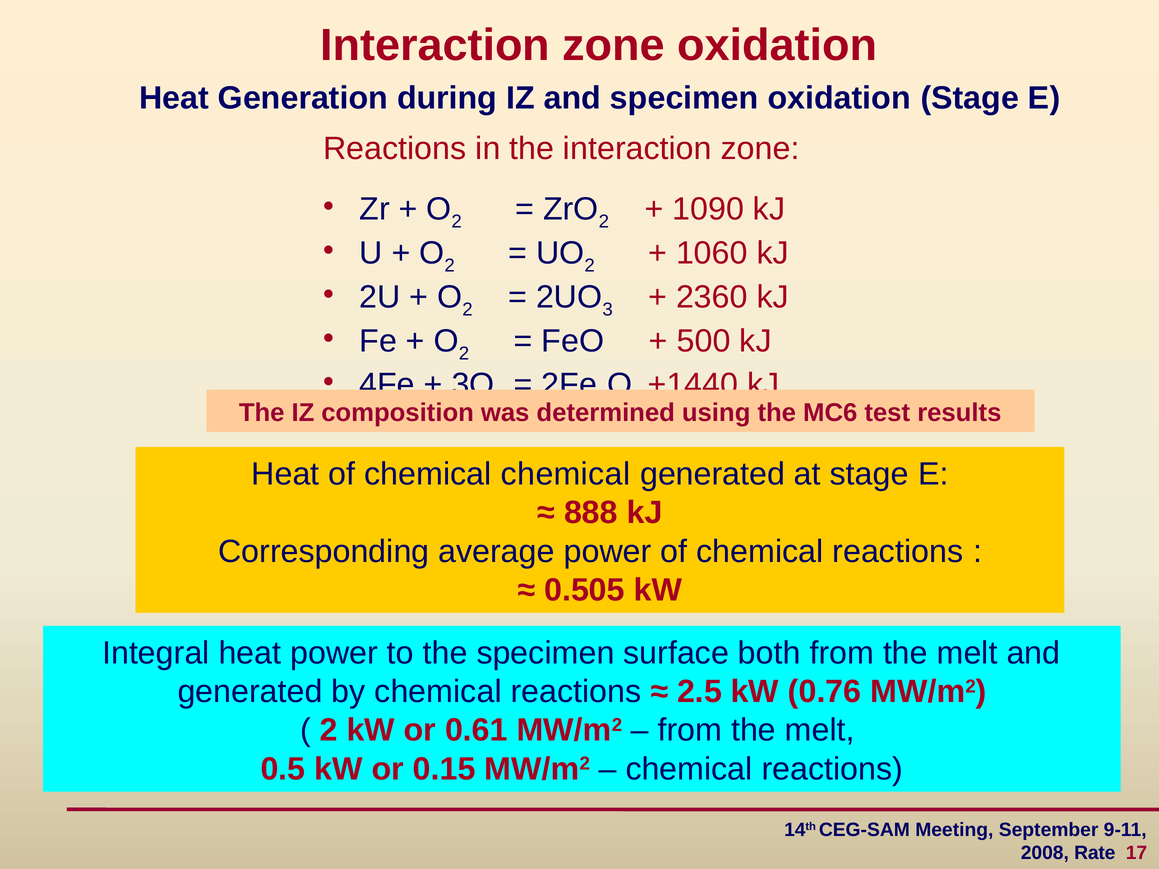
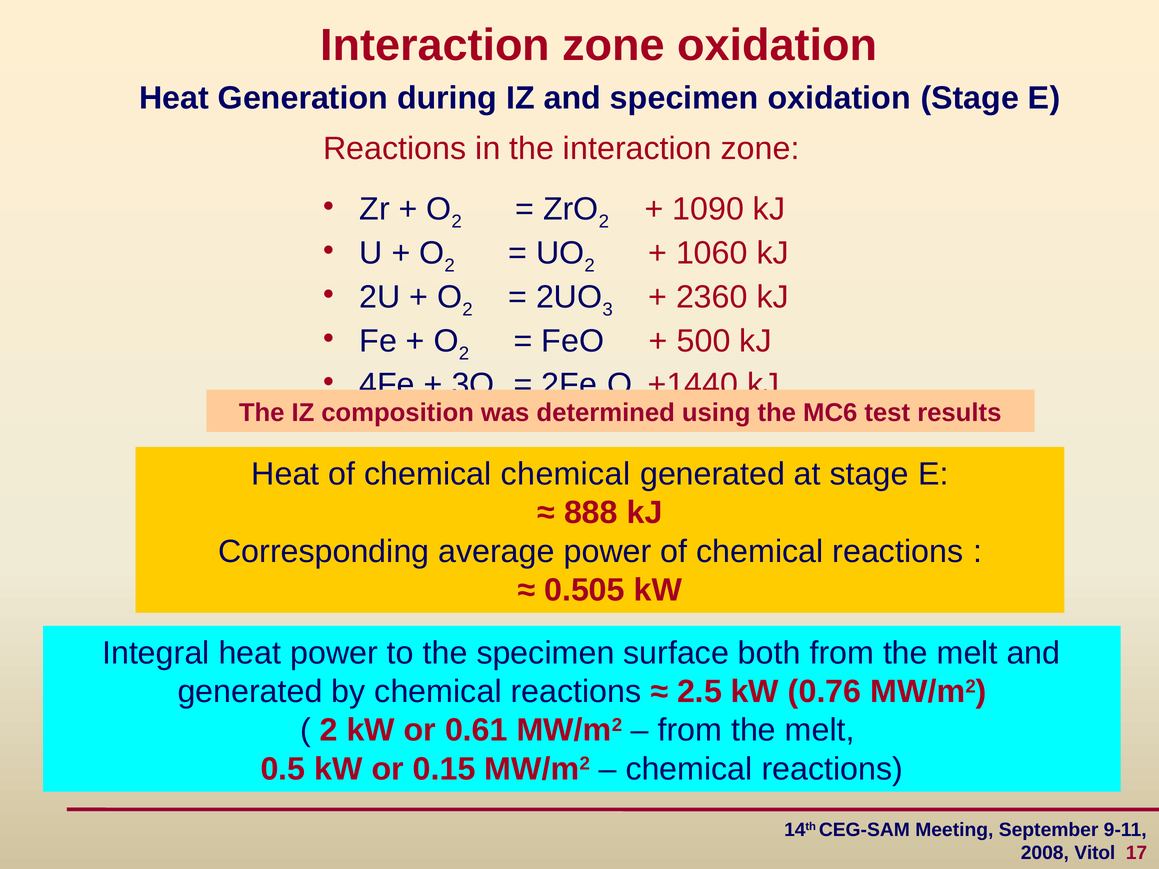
Rate: Rate -> Vitol (1095, 853)
